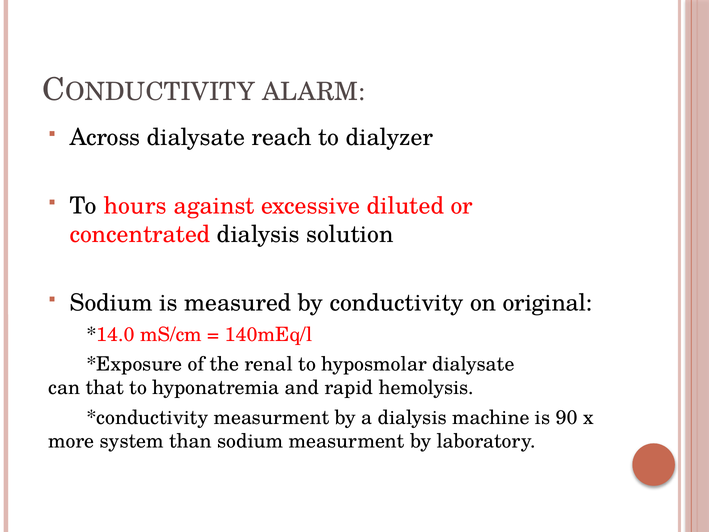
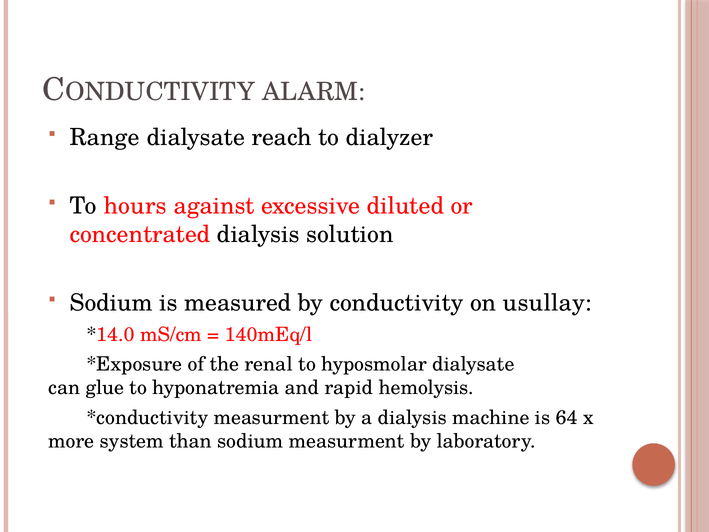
Across: Across -> Range (105, 137)
original: original -> usullay (547, 303)
that: that -> glue (105, 388)
90: 90 -> 64 (567, 417)
